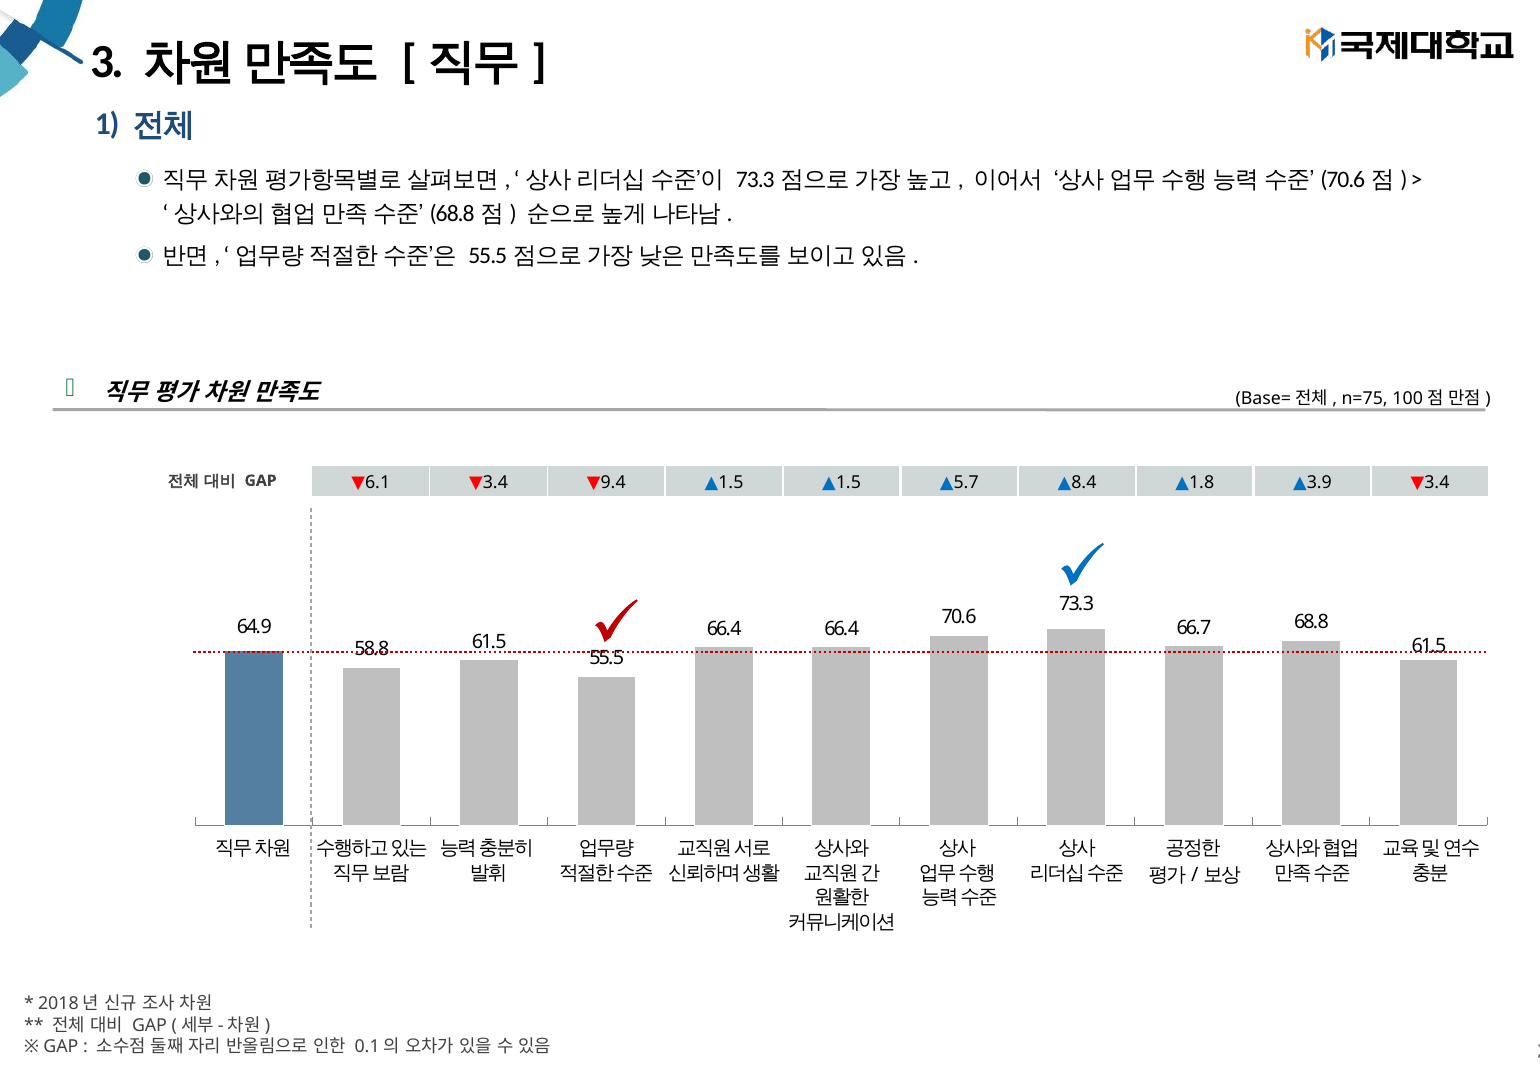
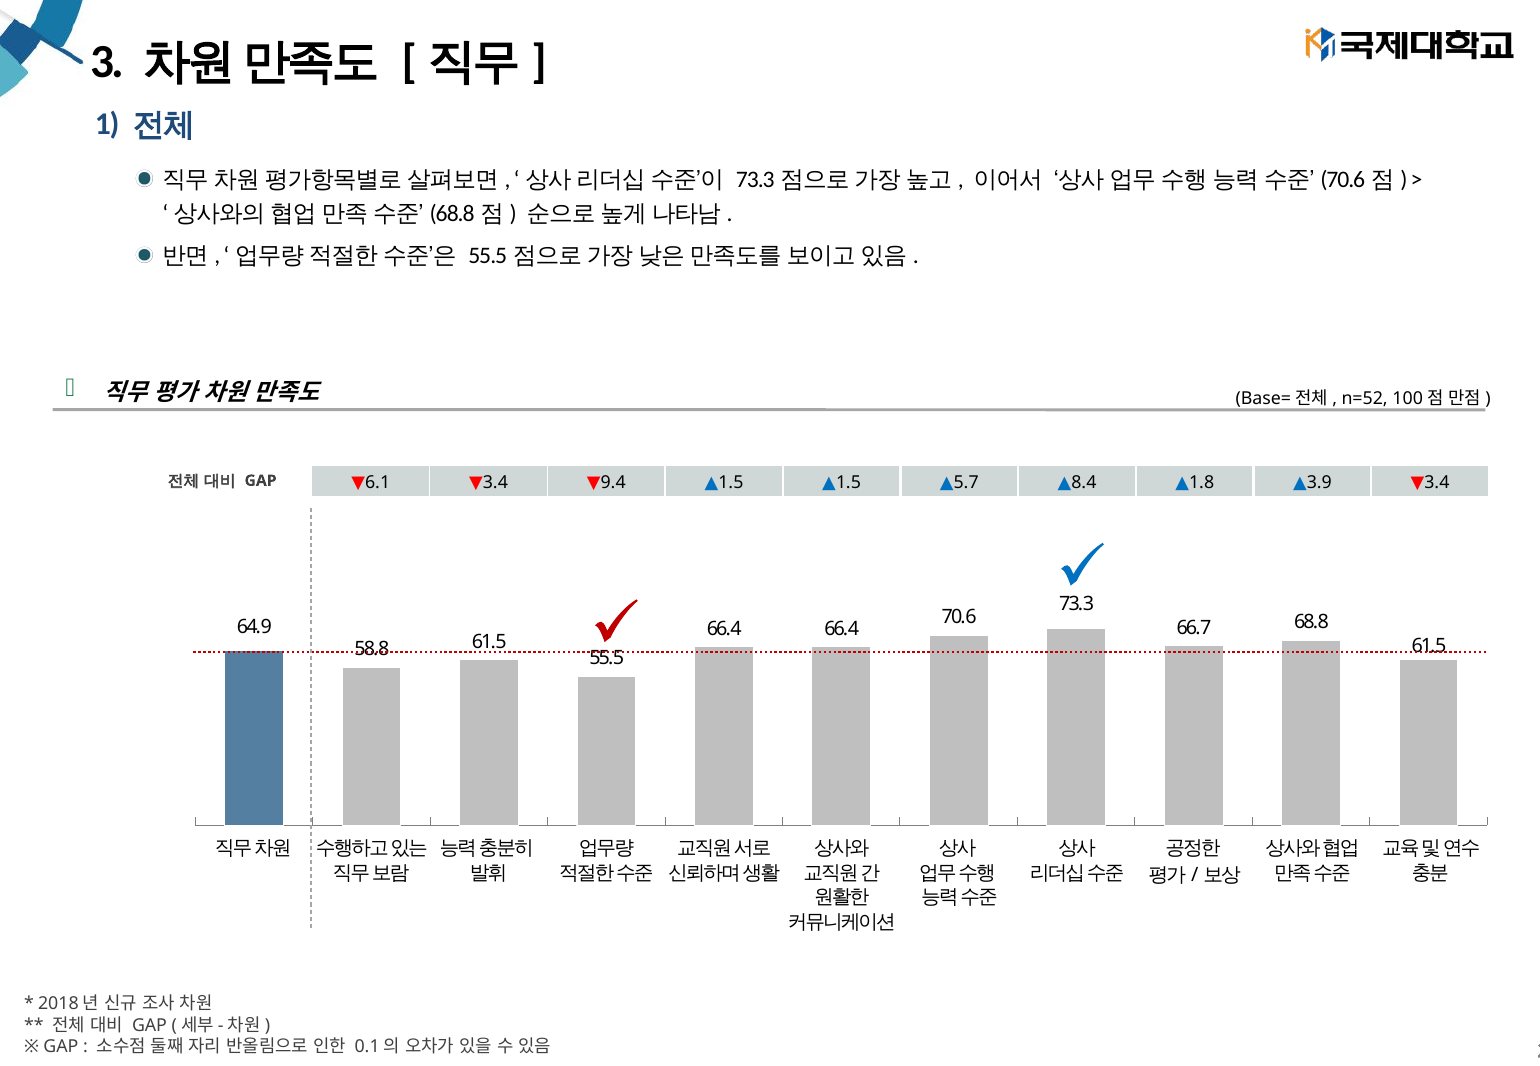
n=75: n=75 -> n=52 (1365, 399)
